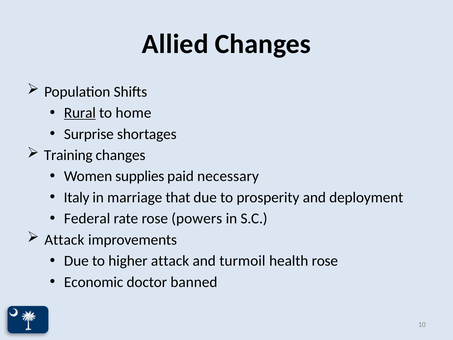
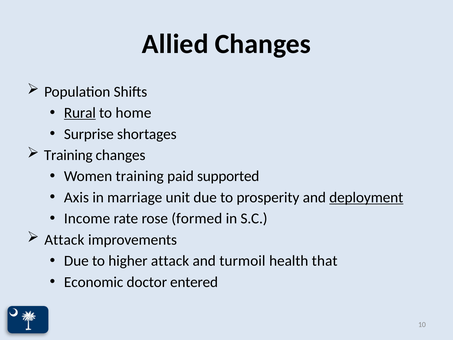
Women supplies: supplies -> training (140, 176)
necessary: necessary -> supported (228, 176)
Italy: Italy -> Axis (76, 197)
that: that -> unit (178, 197)
deployment underline: none -> present (366, 197)
Federal: Federal -> Income (87, 218)
powers: powers -> formed (197, 218)
health rose: rose -> that (325, 261)
banned: banned -> entered (194, 282)
